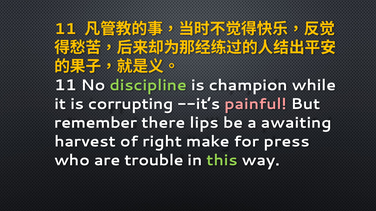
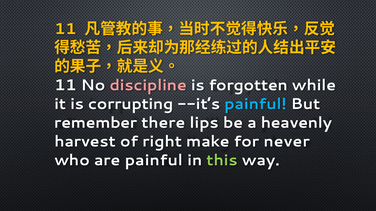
discipline colour: light green -> pink (148, 85)
champion: champion -> forgotten (248, 85)
painful colour: pink -> light blue (256, 104)
awaiting: awaiting -> heavenly (296, 123)
press: press -> never (287, 142)
are trouble: trouble -> painful (154, 161)
